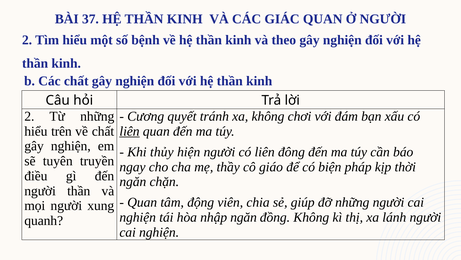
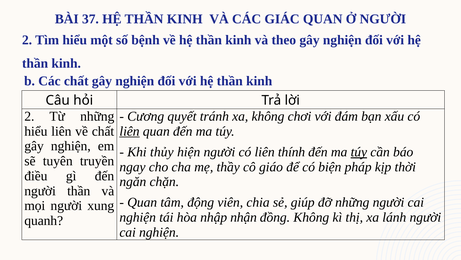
hiểu trên: trên -> liên (61, 131)
đông: đông -> thính (292, 152)
túy underline: none -> present (359, 152)
nhập ngăn: ngăn -> nhận (244, 217)
